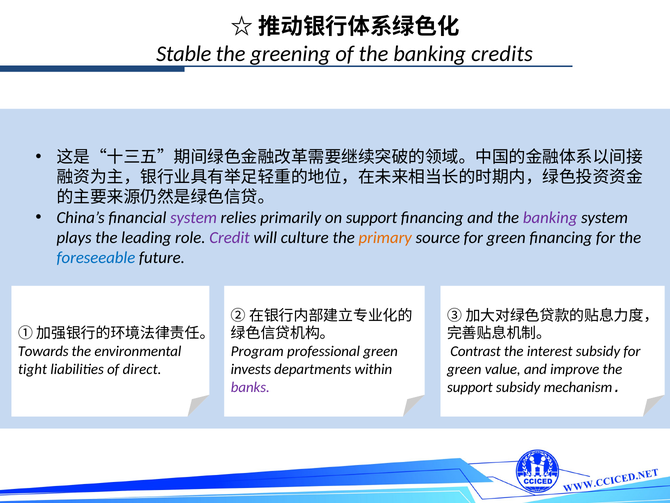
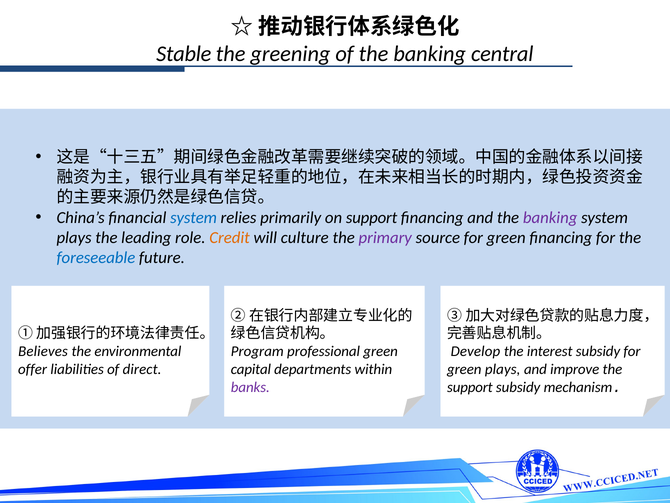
credits: credits -> central (502, 54)
system colour: purple -> blue (194, 217)
Credit colour: purple -> orange (230, 237)
primary colour: orange -> purple (385, 237)
Towards: Towards -> Believes (43, 351)
Contrast: Contrast -> Develop (475, 351)
tight: tight -> offer (33, 369)
invests: invests -> capital (251, 369)
green value: value -> plays (503, 369)
